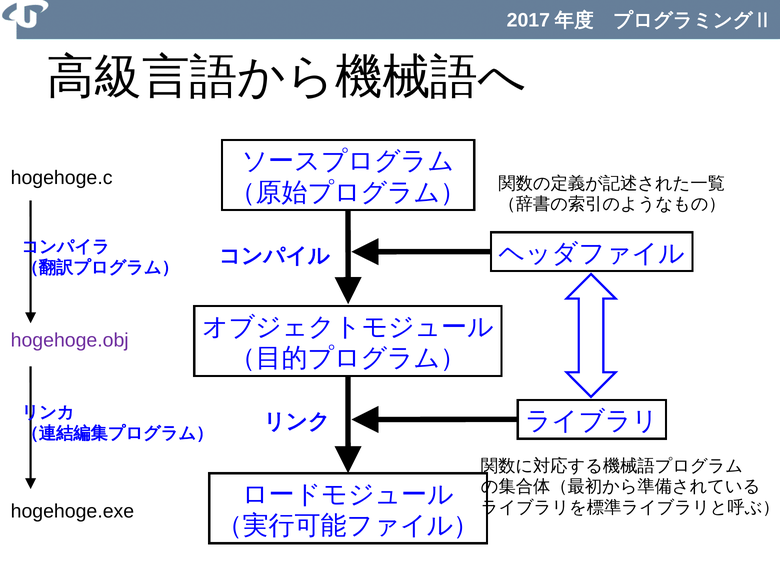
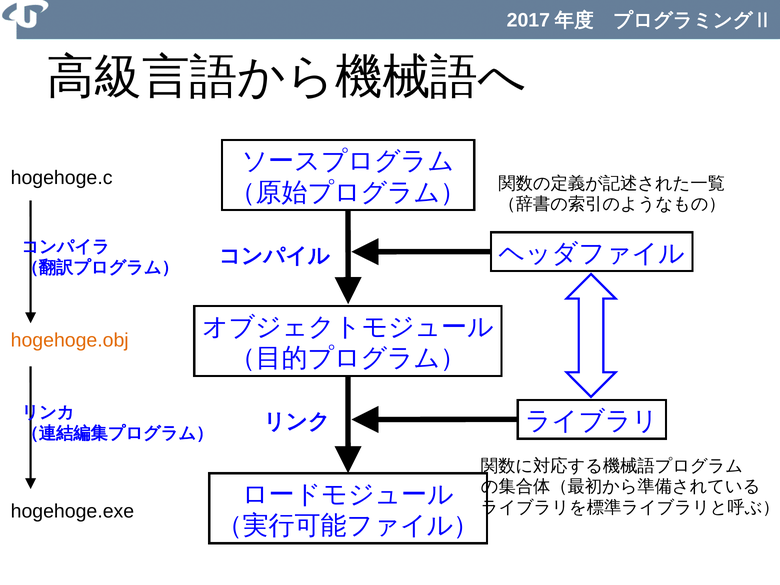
hogehoge.obj colour: purple -> orange (70, 340)
